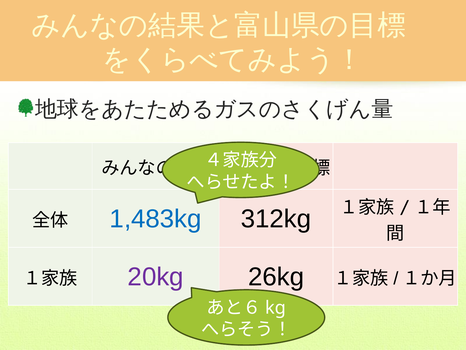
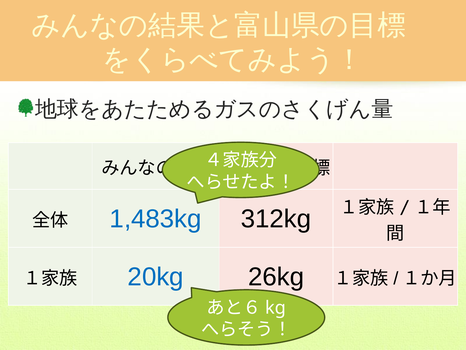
20kg colour: purple -> blue (156, 277)
